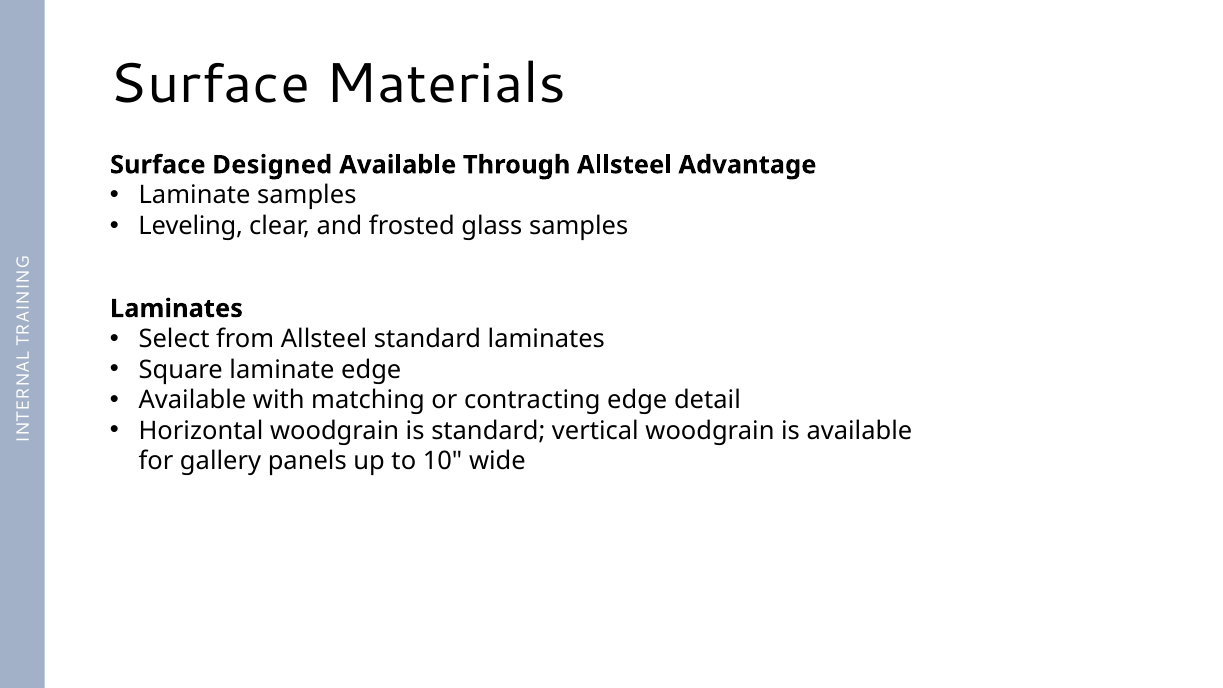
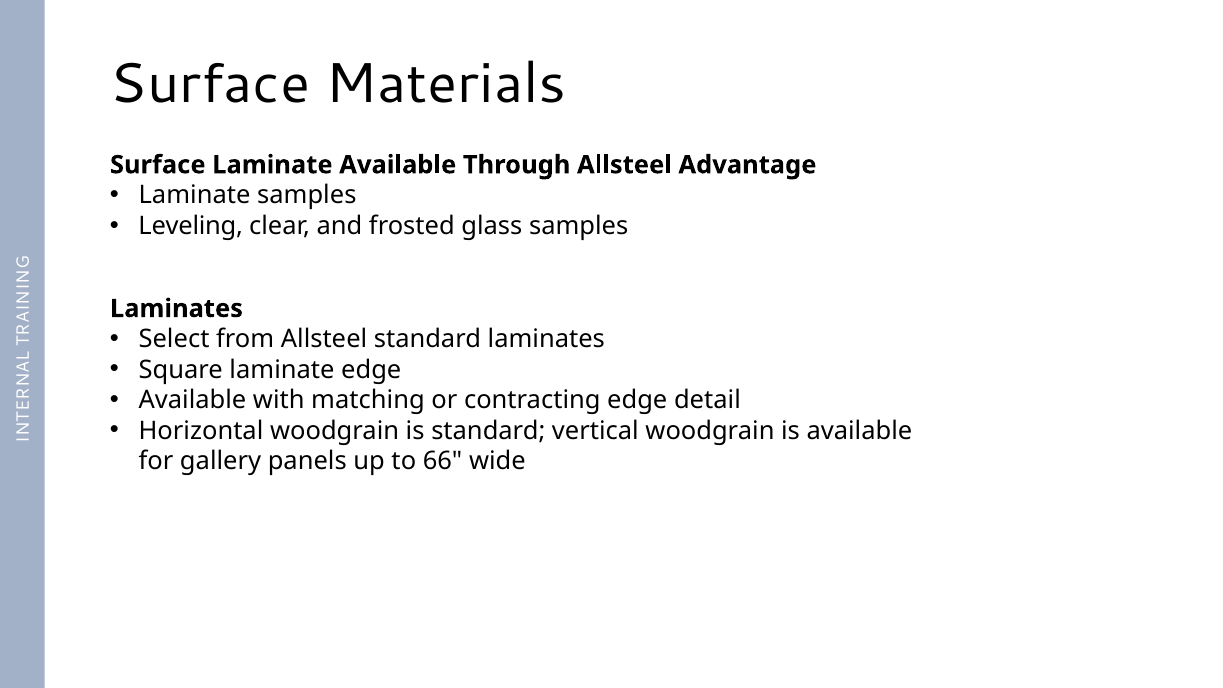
Surface Designed: Designed -> Laminate (272, 165)
10: 10 -> 66 (443, 462)
